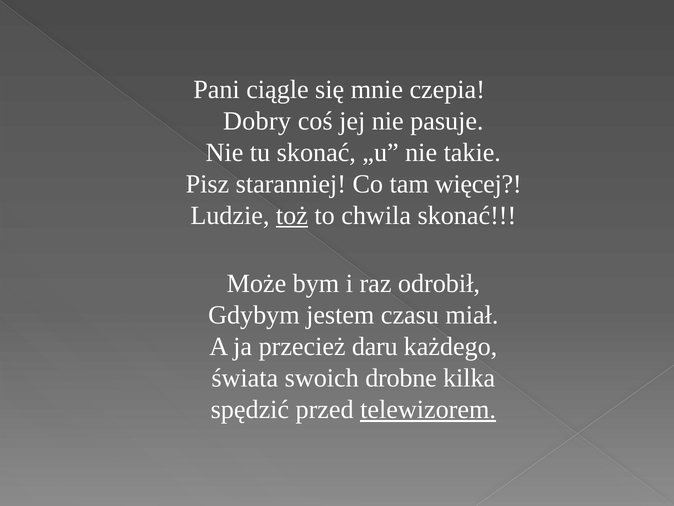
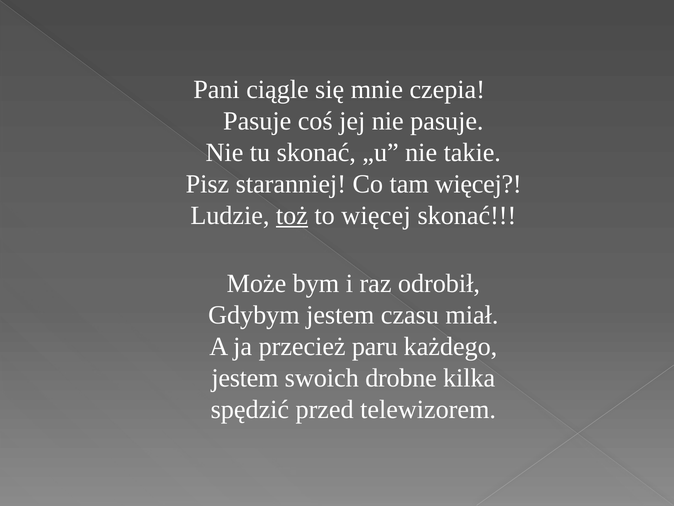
Dobry: Dobry -> Pasuje (257, 121)
to chwila: chwila -> więcej (376, 215)
daru: daru -> paru (375, 346)
świata: świata -> jestem (245, 378)
telewizorem underline: present -> none (428, 409)
